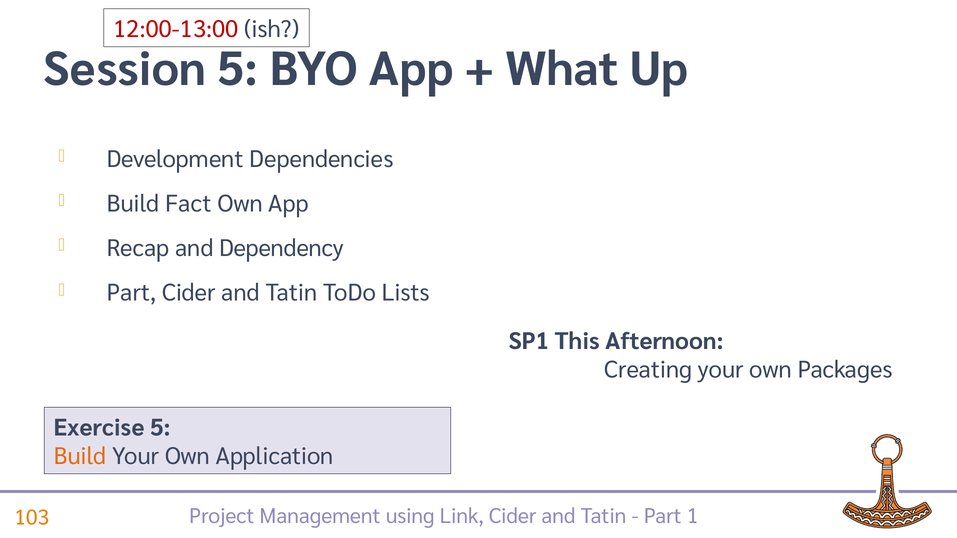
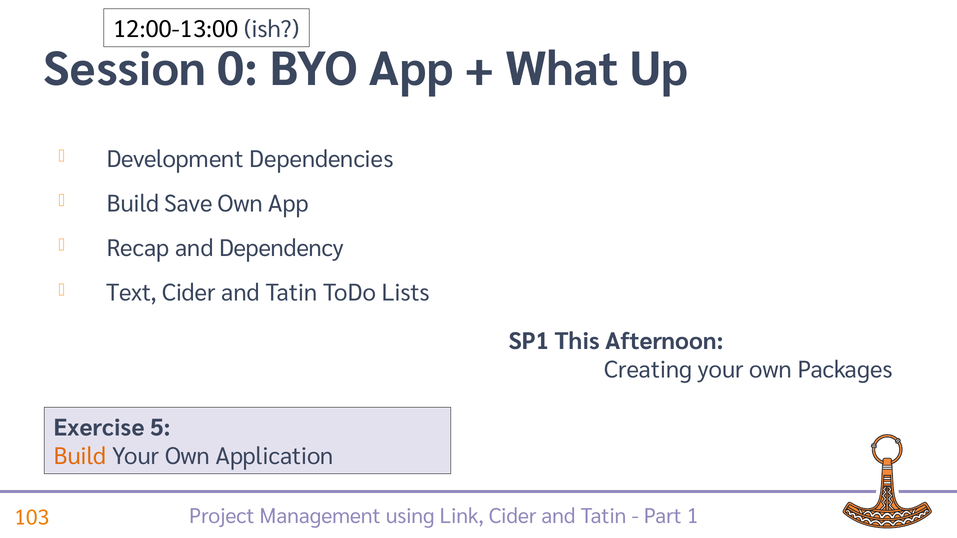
12:00-13:00 colour: red -> black (176, 29)
Session 5: 5 -> 0 (238, 70)
Fact: Fact -> Save (189, 204)
Part: Part -> Text (132, 293)
